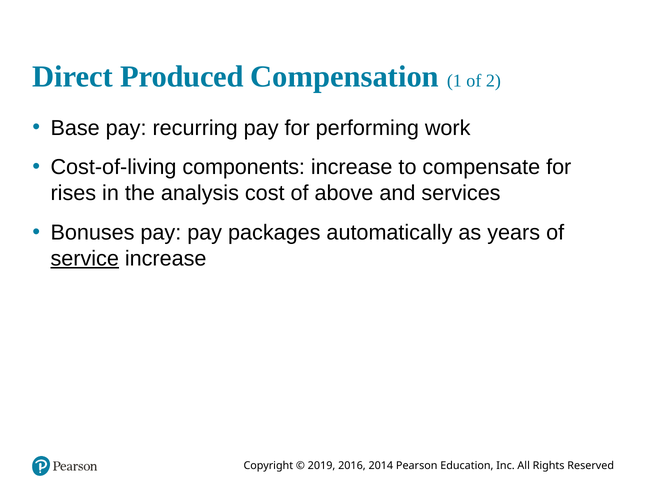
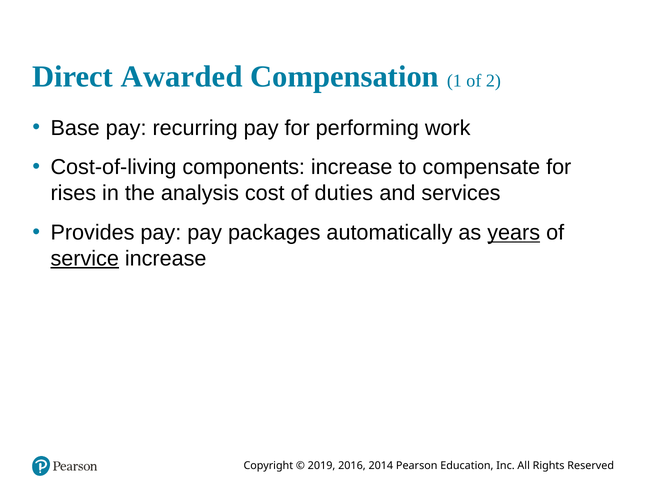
Produced: Produced -> Awarded (182, 77)
above: above -> duties (344, 193)
Bonuses: Bonuses -> Provides (93, 233)
years underline: none -> present (514, 233)
